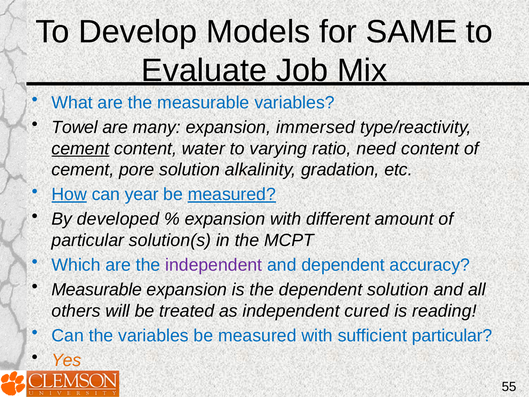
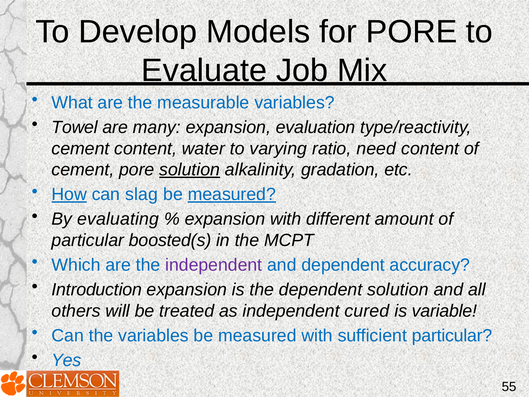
for SAME: SAME -> PORE (412, 32)
immersed: immersed -> evaluation (316, 127)
cement underline: present -> none (80, 148)
solution underline: none -> present (190, 170)
year: year -> slag (142, 194)
developed: developed -> evaluating (118, 219)
solution(s: solution(s -> boosted(s (170, 240)
Measurable: Measurable -> Introduction (97, 290)
reading: reading -> variable (445, 311)
Yes colour: orange -> blue (66, 360)
